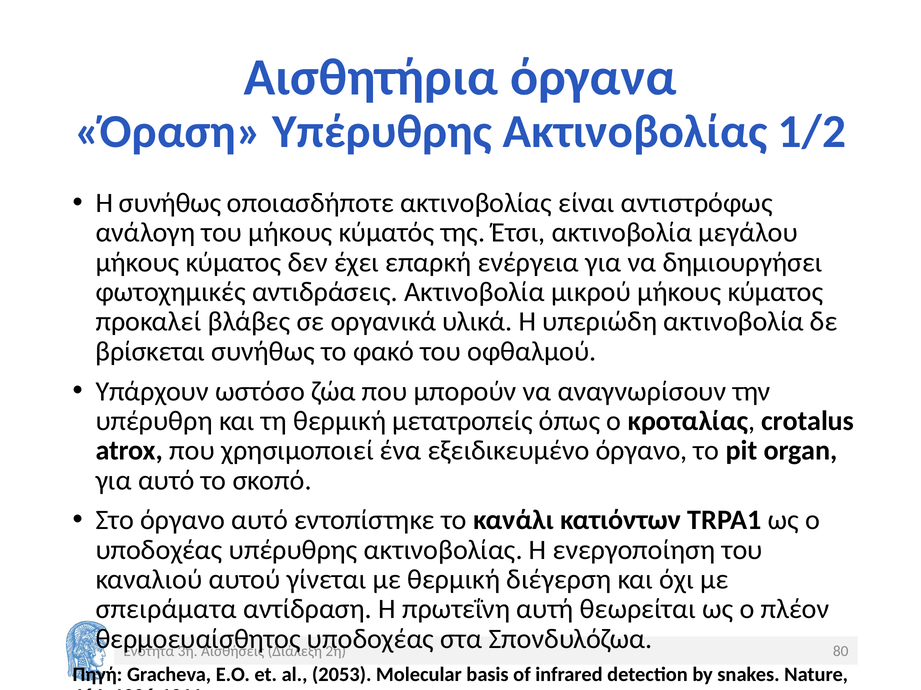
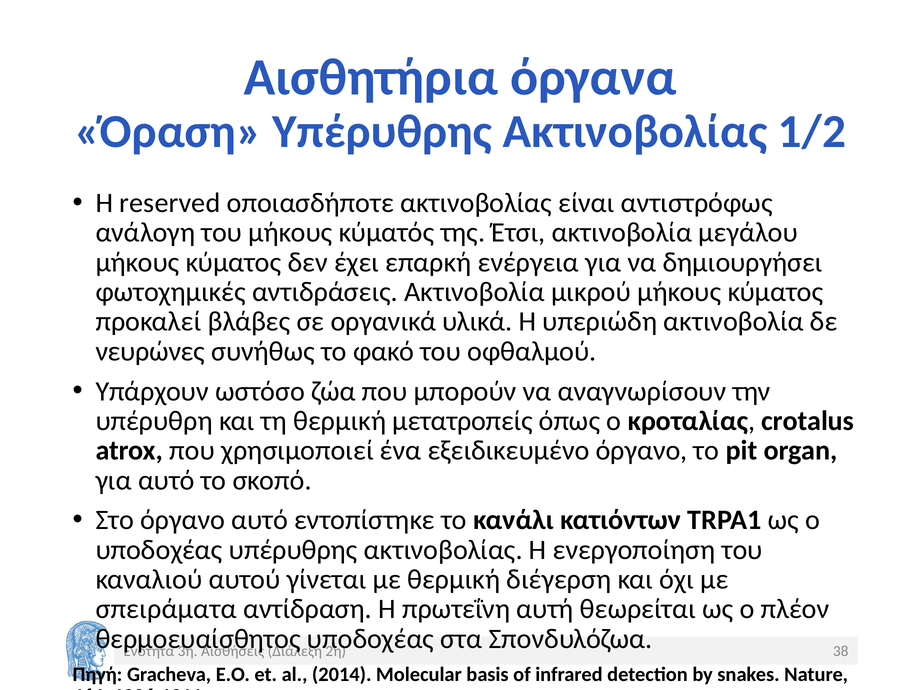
Η συνήθως: συνήθως -> reserved (170, 203)
βρίσκεται: βρίσκεται -> νευρώνες (150, 352)
80: 80 -> 38 (841, 652)
2053: 2053 -> 2014 (342, 675)
